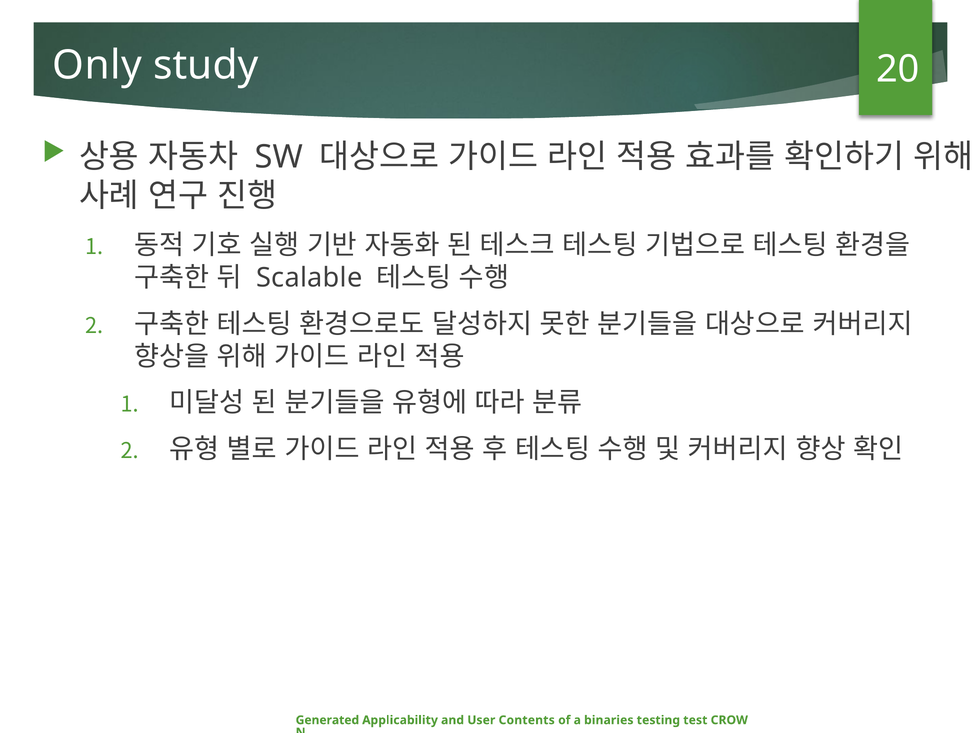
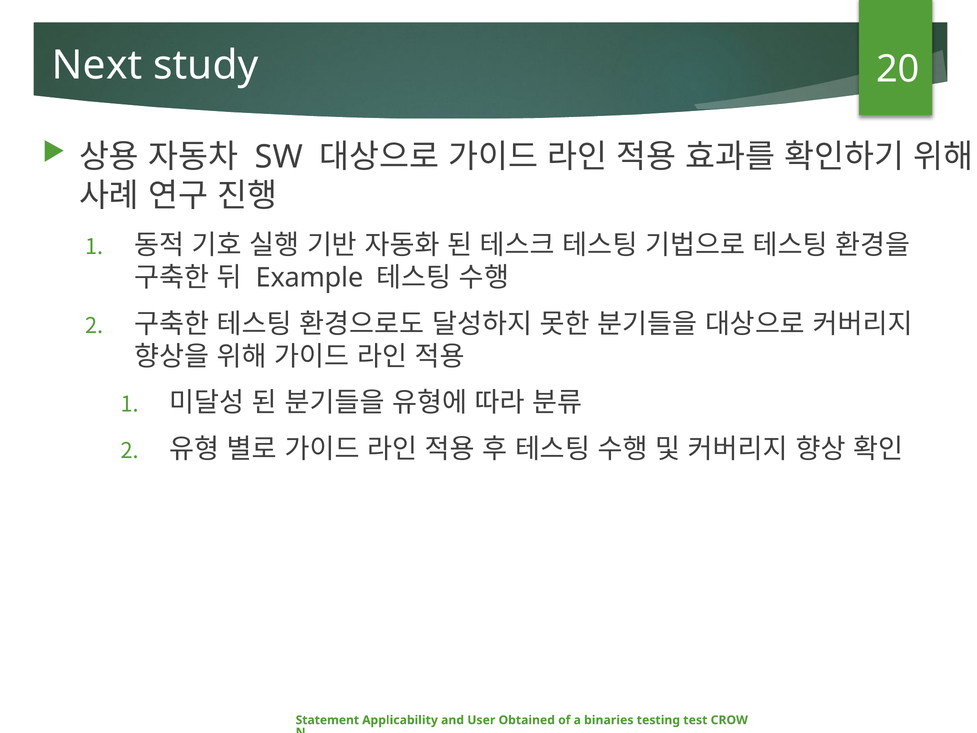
Only: Only -> Next (97, 65)
Scalable: Scalable -> Example (310, 278)
Generated: Generated -> Statement (327, 720)
Contents: Contents -> Obtained (527, 720)
